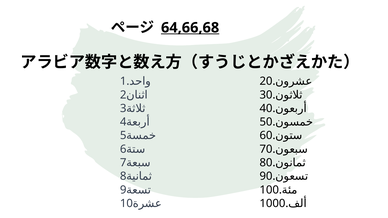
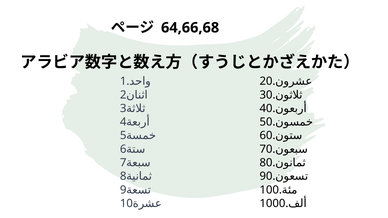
64,66,68 underline: present -> none (190, 28)
